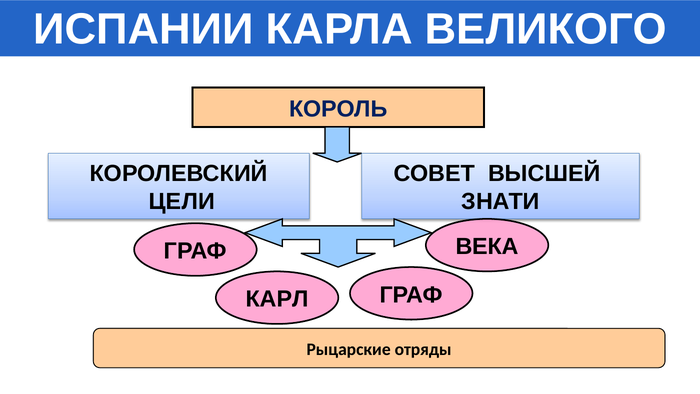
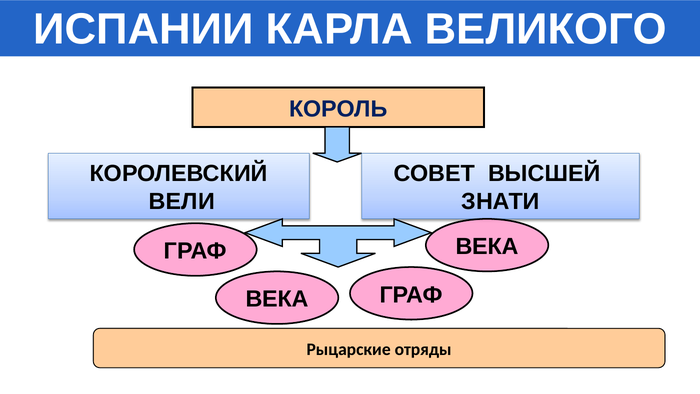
ЦЕЛИ: ЦЕЛИ -> ВЕЛИ (182, 202)
КАРЛ: КАРЛ -> ВЕКА (277, 299)
